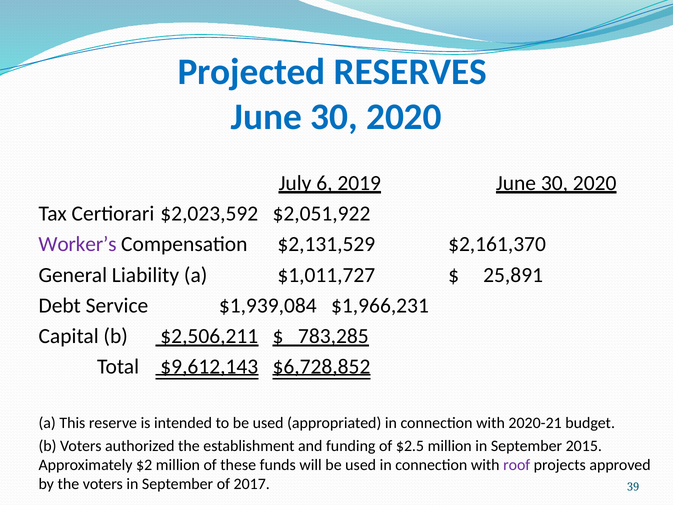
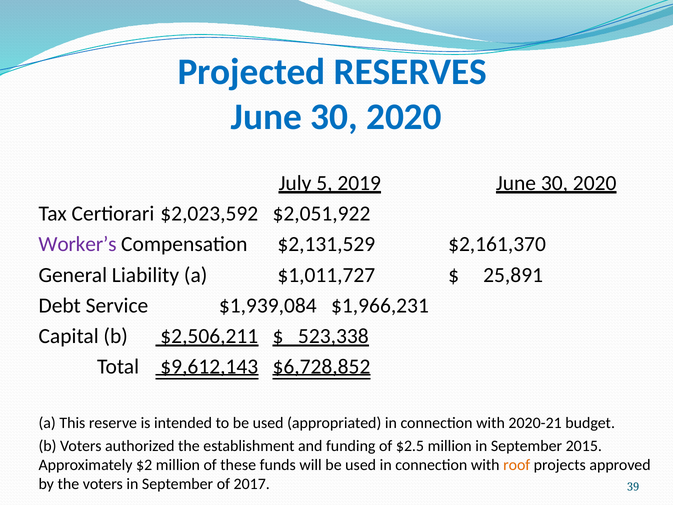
6: 6 -> 5 (324, 183)
783,285: 783,285 -> 523,338 (333, 336)
roof colour: purple -> orange (517, 465)
